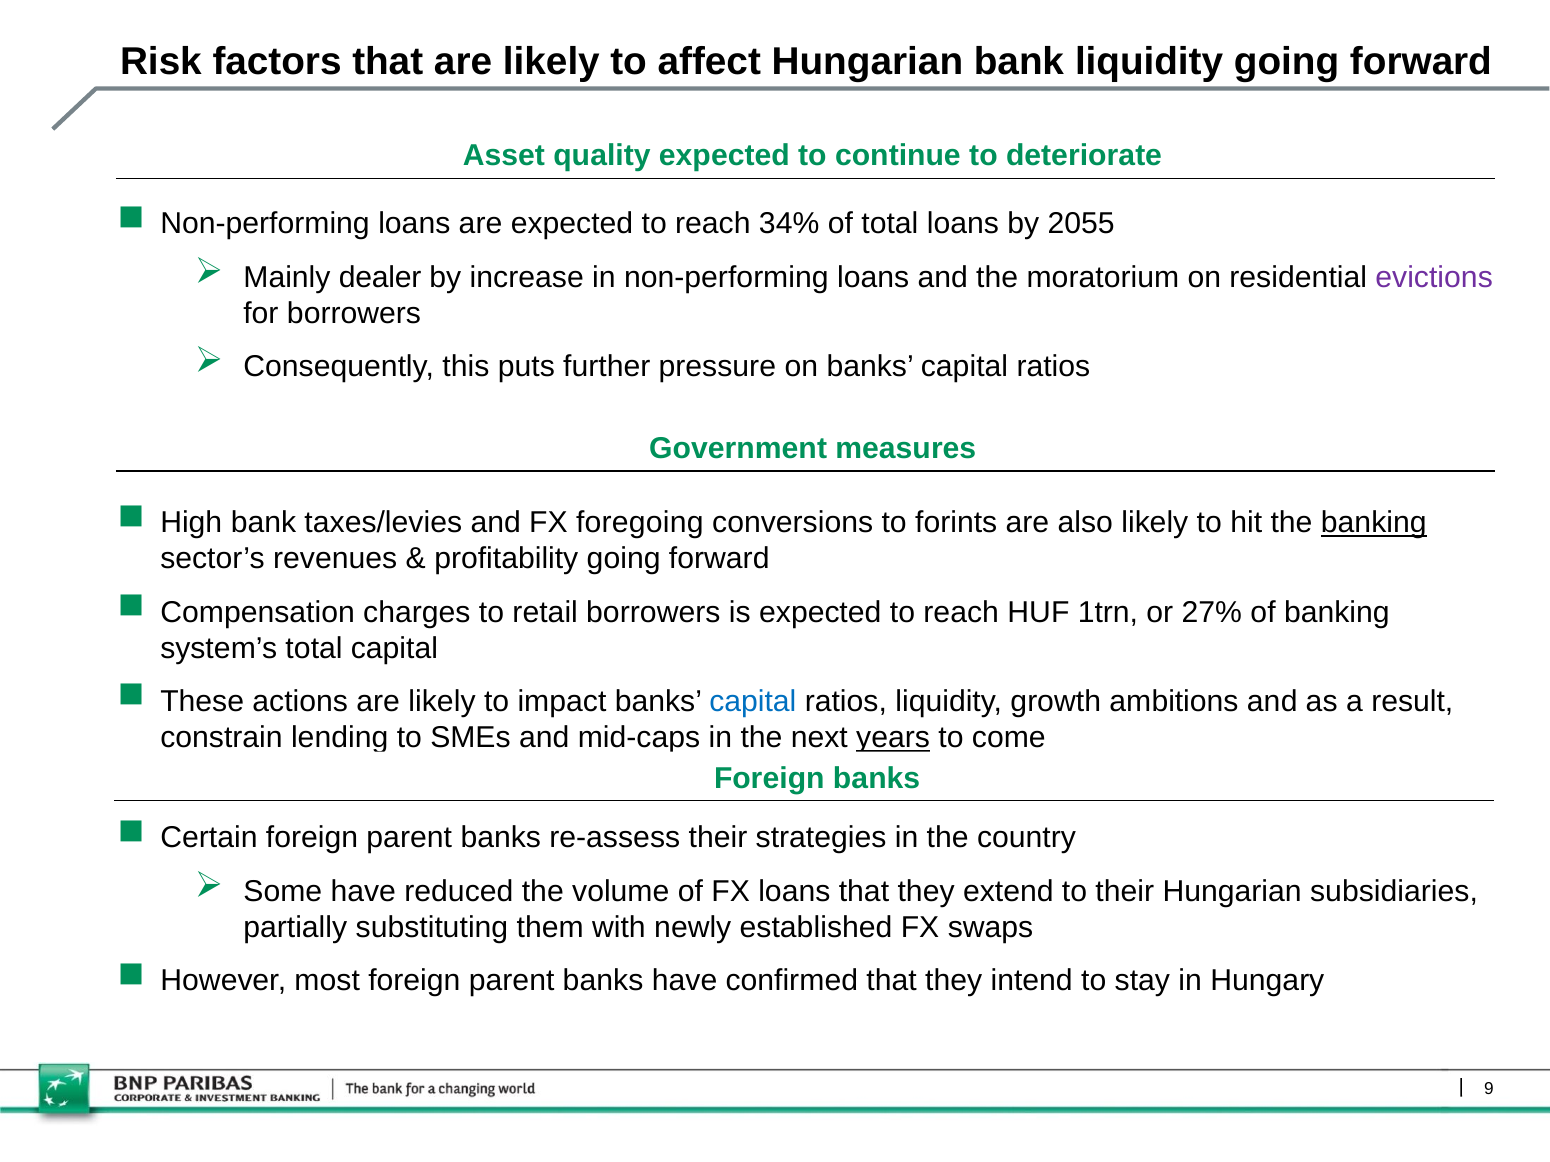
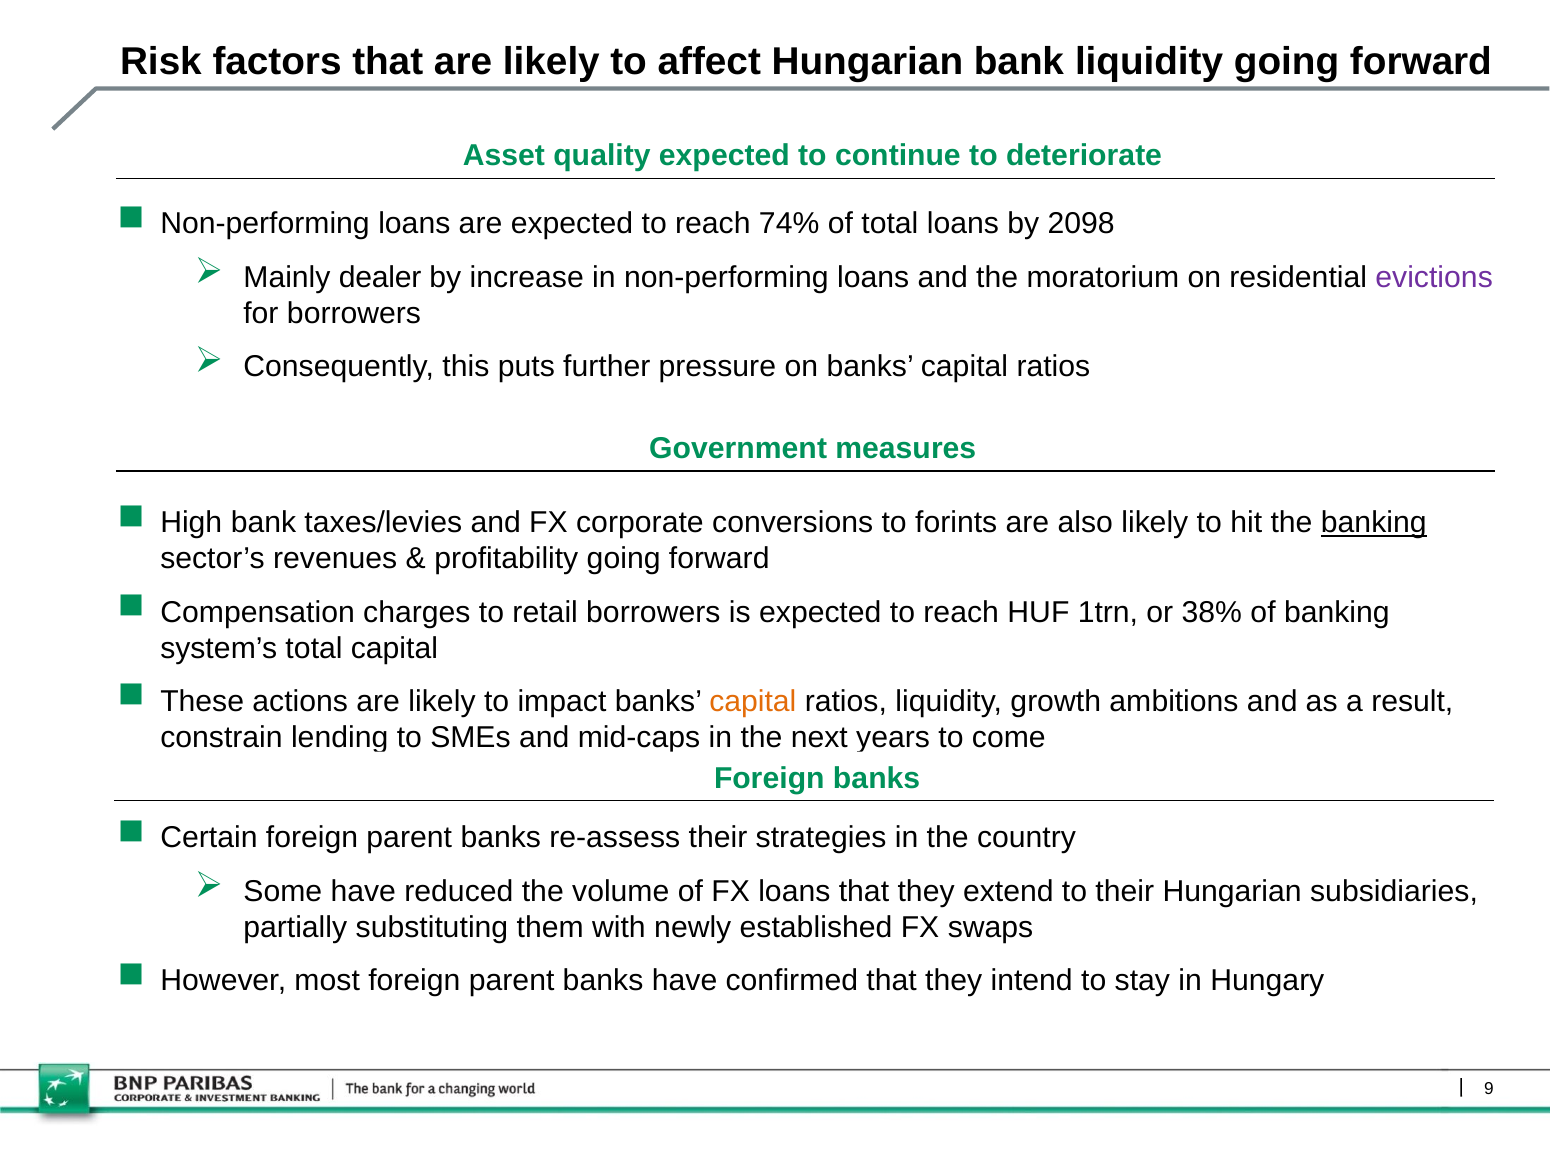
34%: 34% -> 74% (789, 224)
2055: 2055 -> 2098 (1081, 224)
foregoing: foregoing -> corporate (640, 523)
27%: 27% -> 38% (1212, 612)
capital colour: blue -> orange (753, 702)
years underline: present -> none (893, 738)
